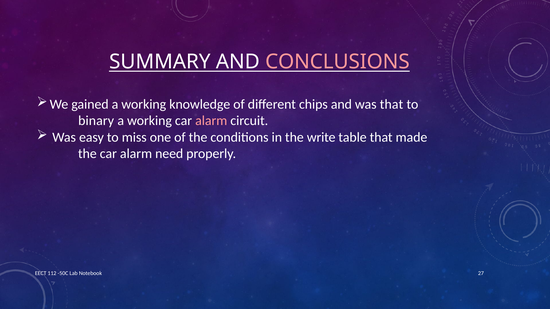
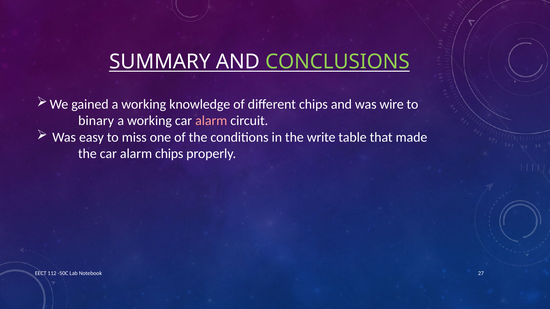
CONCLUSIONS colour: pink -> light green (337, 62)
was that: that -> wire (392, 104)
alarm need: need -> chips (169, 154)
